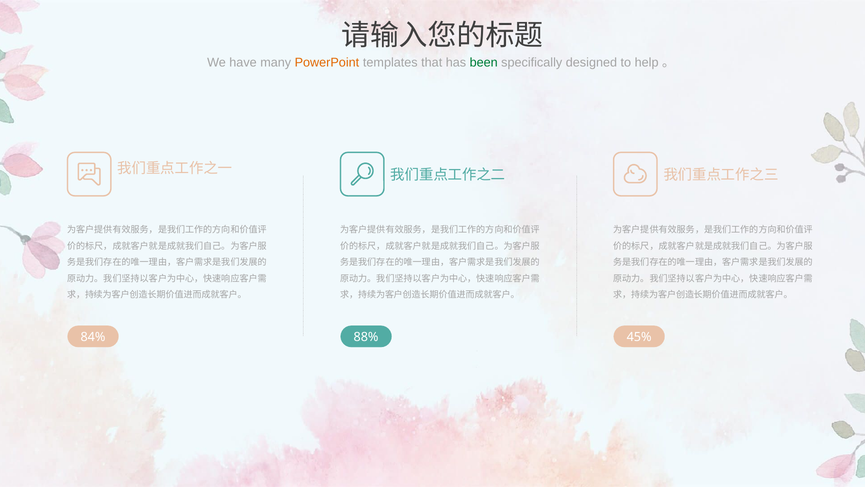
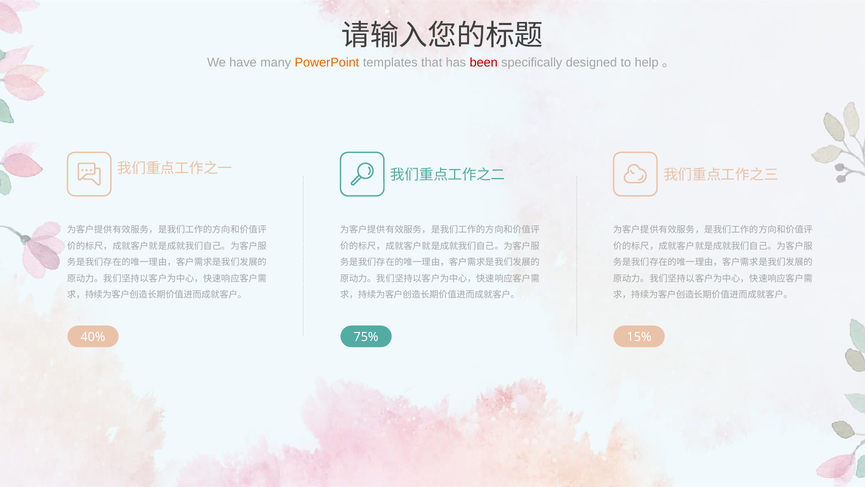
been colour: green -> red (484, 63)
84%: 84% -> 40% (93, 337)
88%: 88% -> 75% (366, 337)
45%: 45% -> 15% (639, 337)
